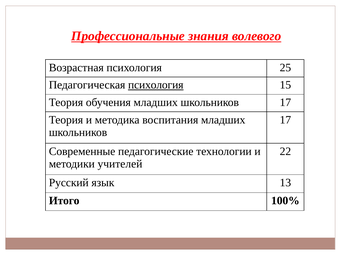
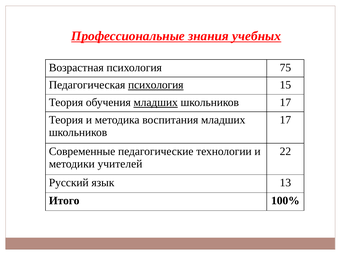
волевого: волевого -> учебных (257, 36)
25: 25 -> 75 (285, 68)
младших underline: none -> present (156, 103)
